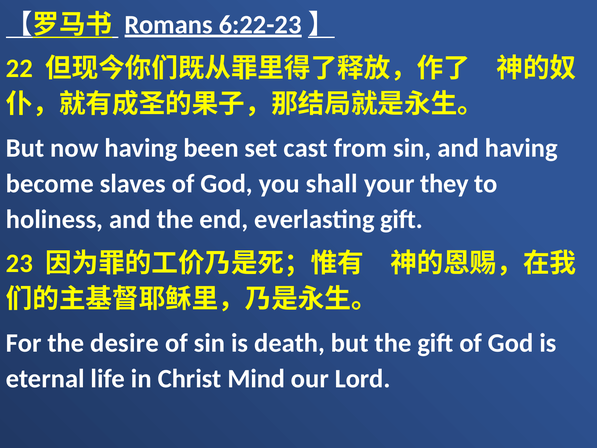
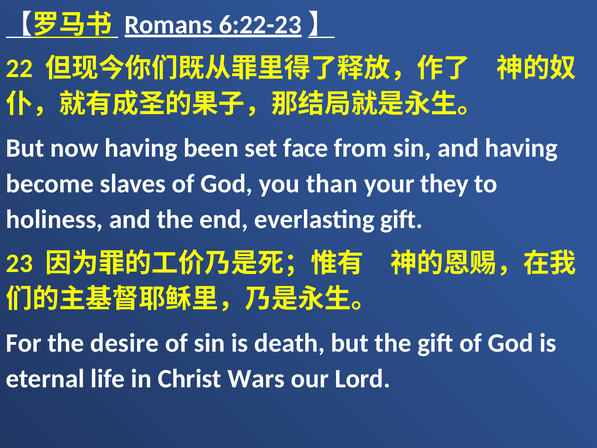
cast: cast -> face (306, 148)
shall: shall -> than (332, 184)
Mind: Mind -> Wars (256, 379)
